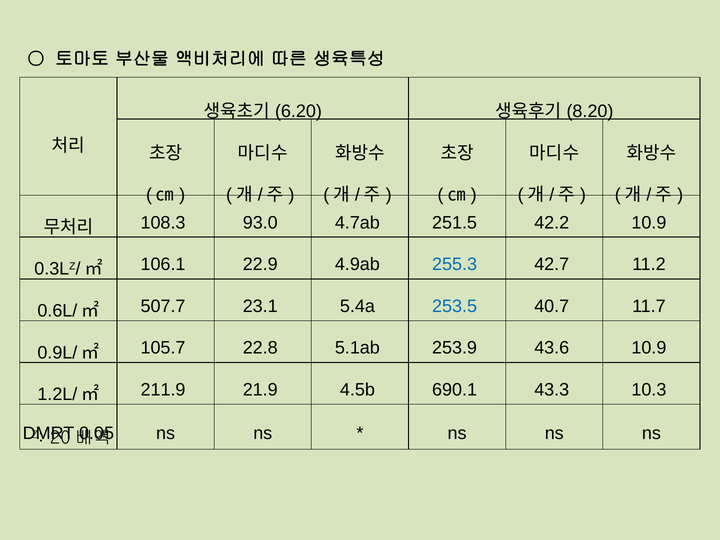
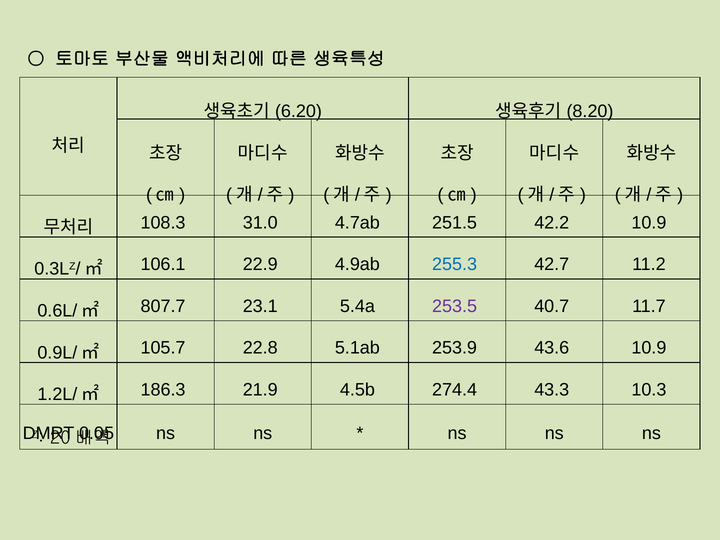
93.0: 93.0 -> 31.0 (260, 223)
507.7: 507.7 -> 807.7 (163, 306)
253.5 colour: blue -> purple (455, 306)
211.9: 211.9 -> 186.3 (163, 390)
690.1: 690.1 -> 274.4 (455, 390)
